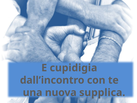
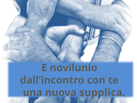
cupidigia: cupidigia -> novilunio (74, 68)
